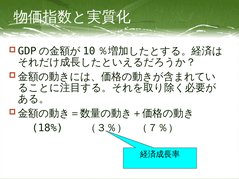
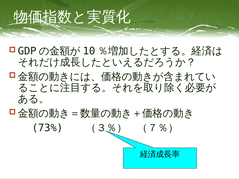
18%: 18% -> 73% (47, 128)
